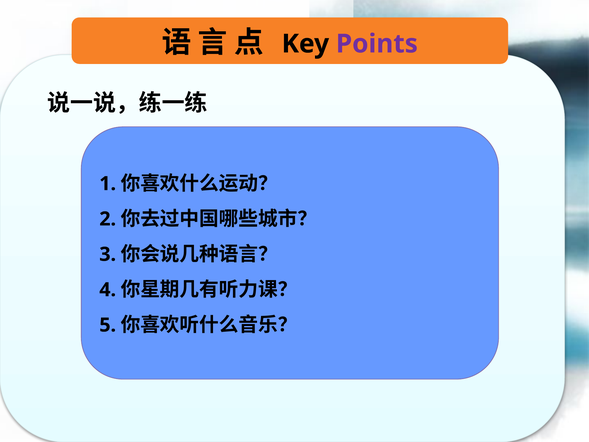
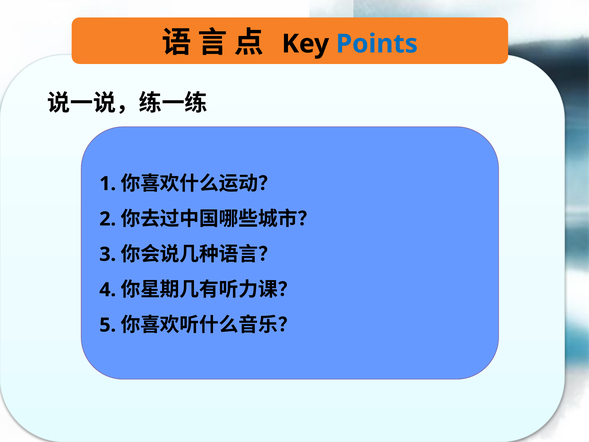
Points colour: purple -> blue (377, 44)
